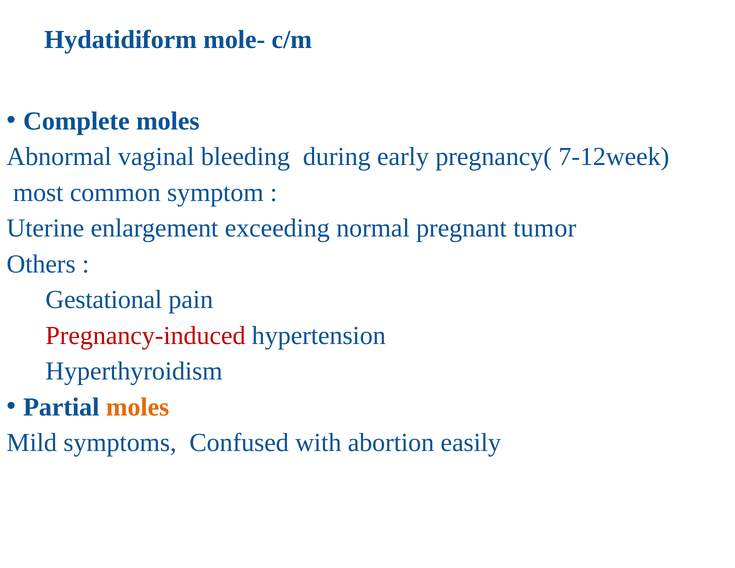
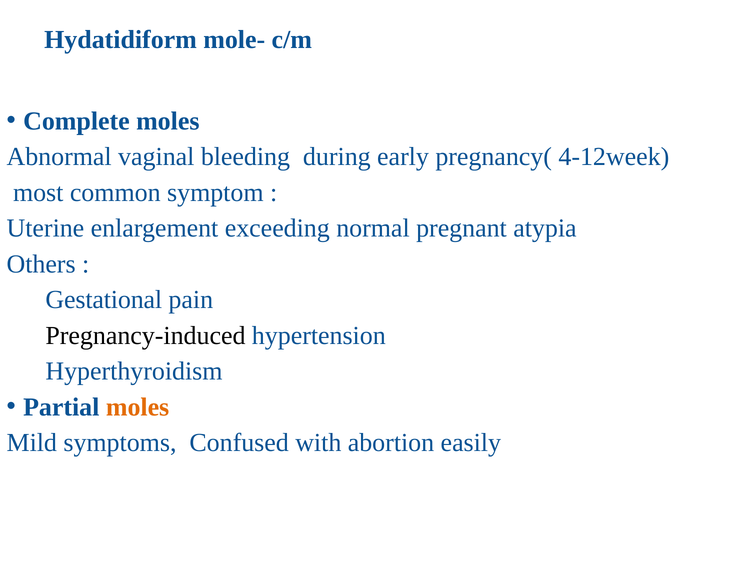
7-12week: 7-12week -> 4-12week (614, 157)
tumor: tumor -> atypia (545, 228)
Pregnancy-induced colour: red -> black (145, 335)
